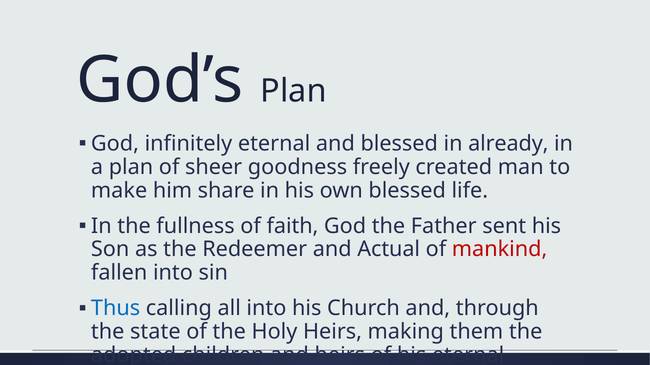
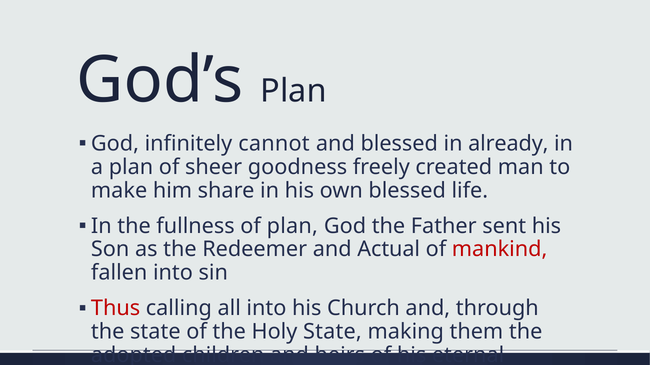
infinitely eternal: eternal -> cannot (274, 144)
of faith: faith -> plan (292, 226)
Thus colour: blue -> red (116, 309)
Holy Heirs: Heirs -> State (332, 332)
